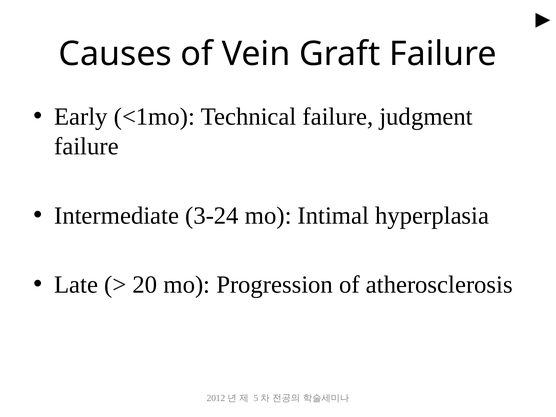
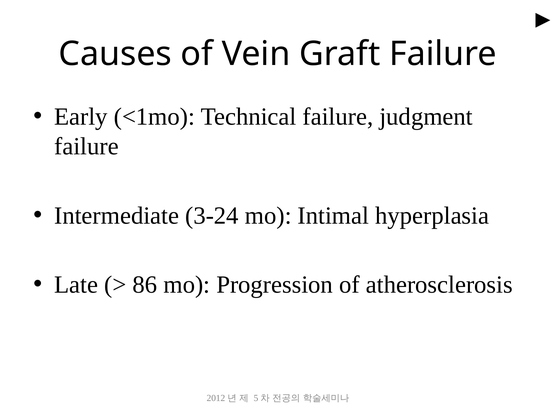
20: 20 -> 86 (145, 285)
